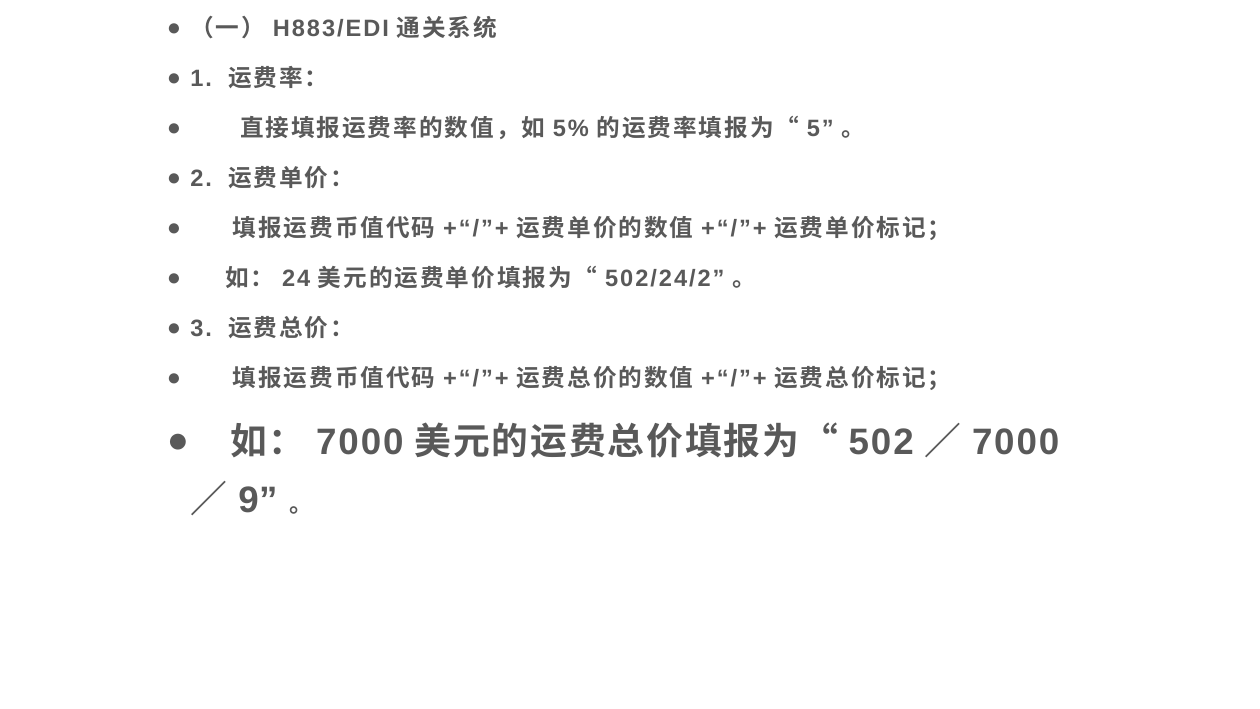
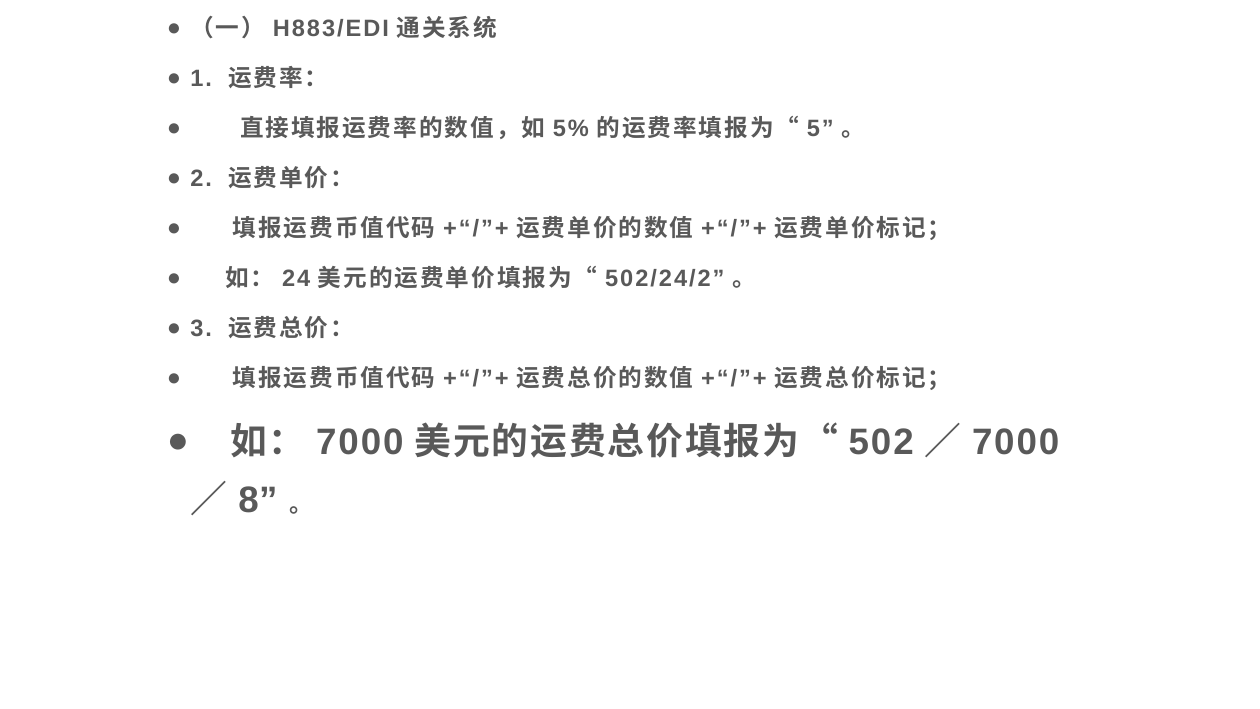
9: 9 -> 8 (258, 500)
